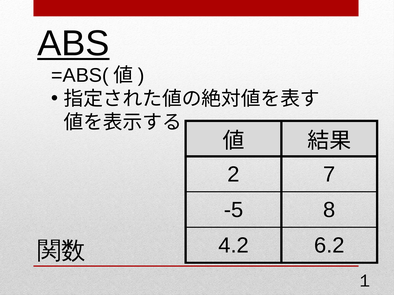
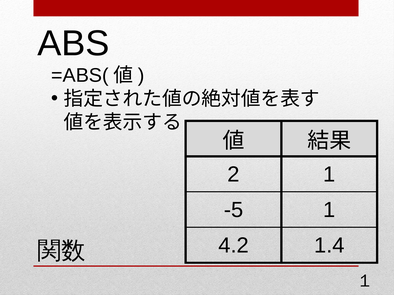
ABS underline: present -> none (73, 44)
2 7: 7 -> 1 (329, 175)
-5 8: 8 -> 1 (329, 210)
6.2: 6.2 -> 1.4 (329, 246)
